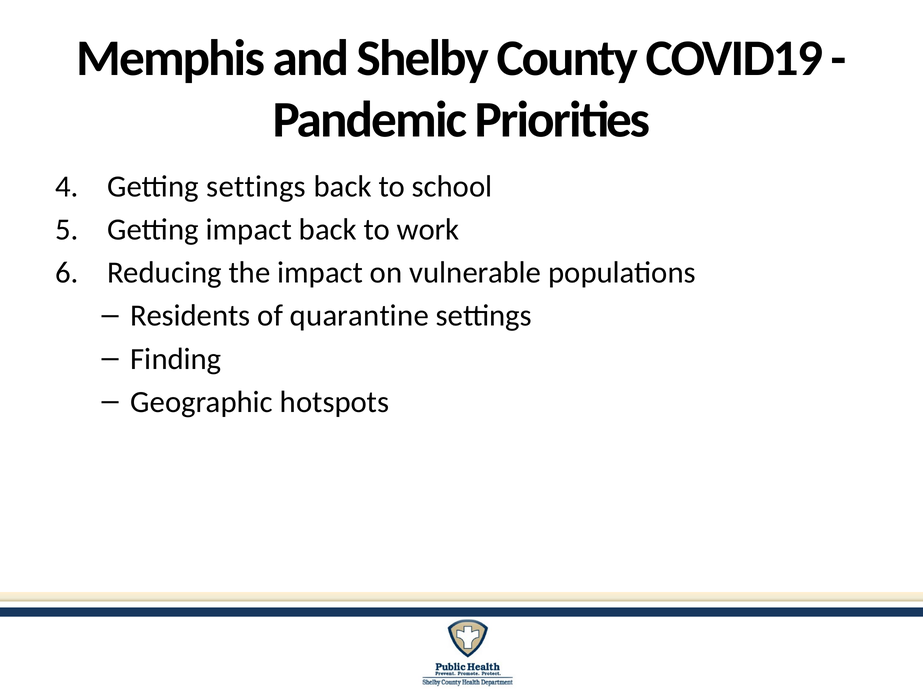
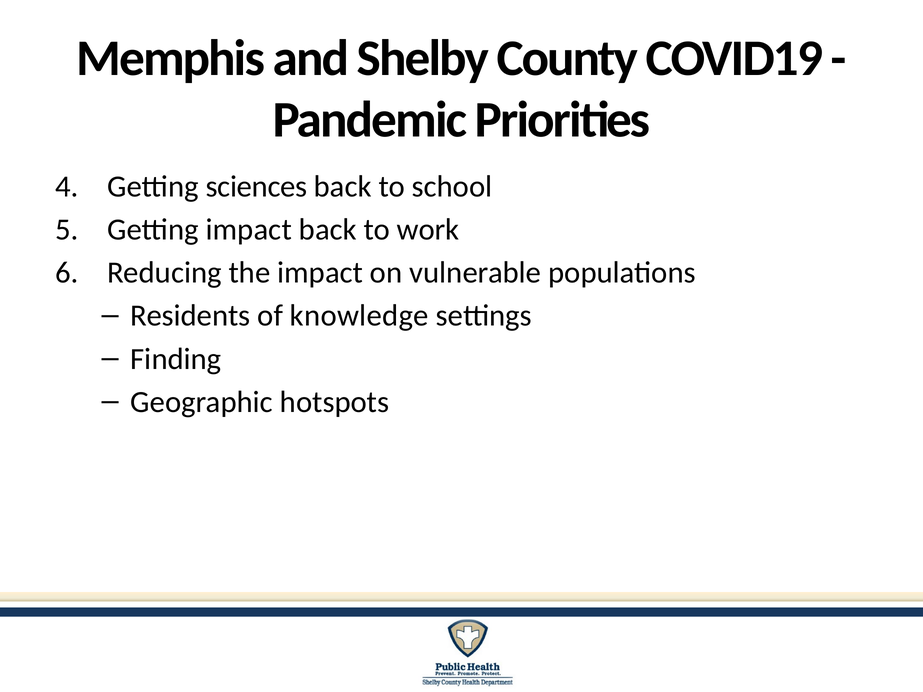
Getting settings: settings -> sciences (256, 187)
quarantine: quarantine -> knowledge (359, 316)
